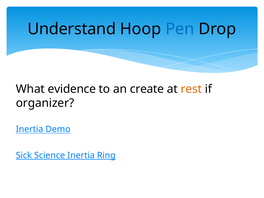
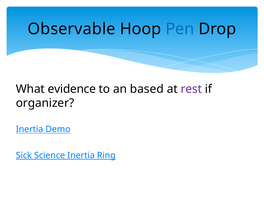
Understand: Understand -> Observable (72, 29)
create: create -> based (147, 89)
rest colour: orange -> purple (191, 89)
